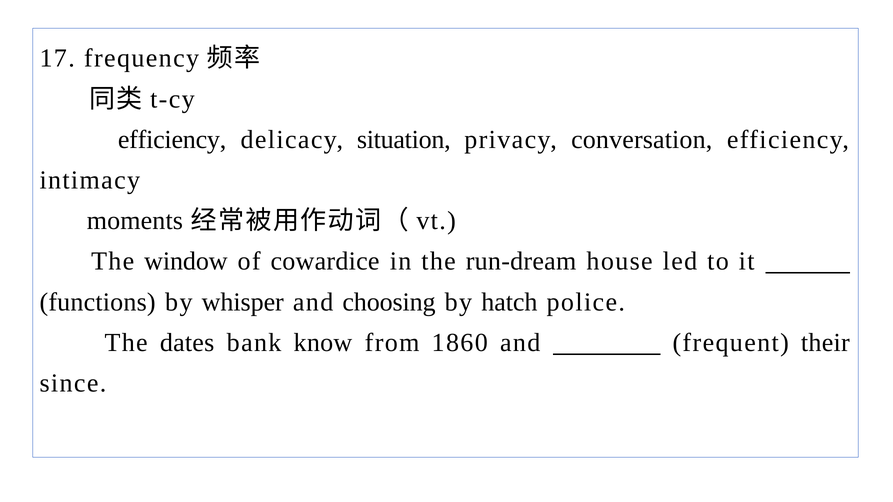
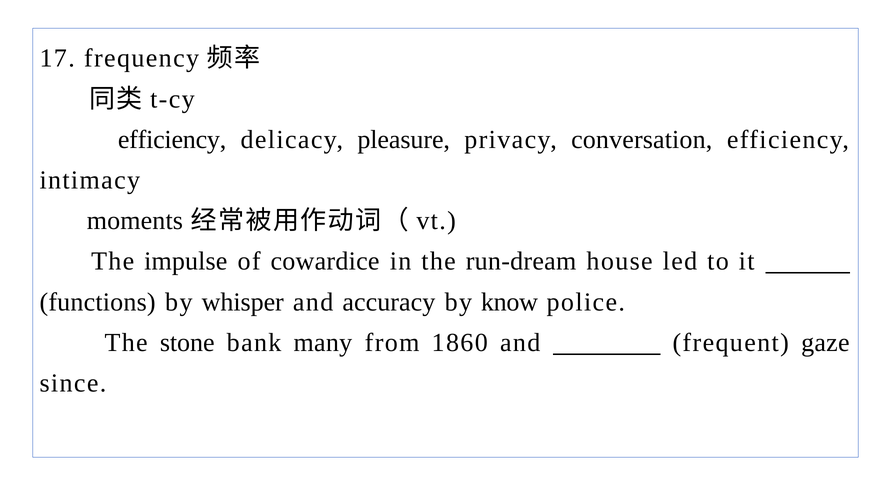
situation: situation -> pleasure (404, 140)
window: window -> impulse (186, 262)
choosing: choosing -> accuracy (389, 302)
hatch: hatch -> know (509, 302)
dates: dates -> stone (187, 343)
know: know -> many (323, 343)
their: their -> gaze (825, 343)
